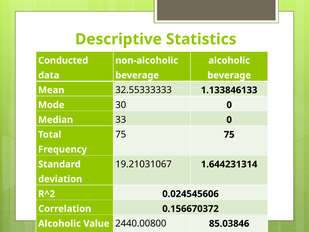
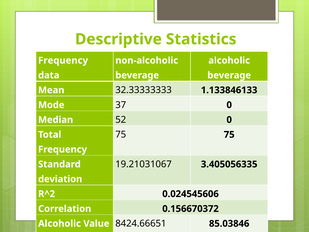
Conducted: Conducted -> Frequency (63, 60)
32.55333333: 32.55333333 -> 32.33333333 (144, 90)
30: 30 -> 37 (121, 105)
33: 33 -> 52 (121, 120)
1.644231314: 1.644231314 -> 3.405056335 (229, 164)
2440.00800: 2440.00800 -> 8424.66651 (141, 223)
